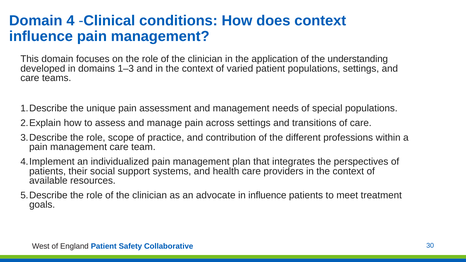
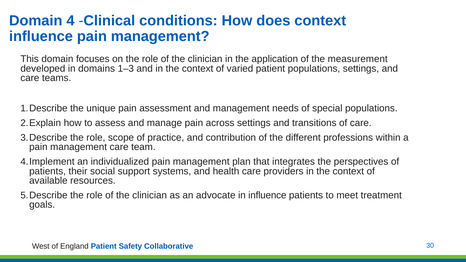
understanding: understanding -> measurement (358, 59)
